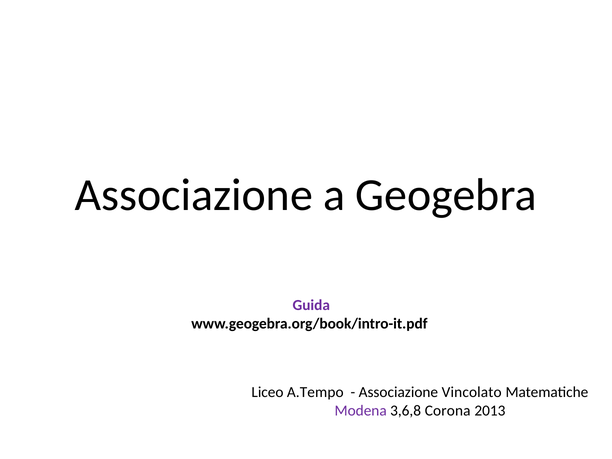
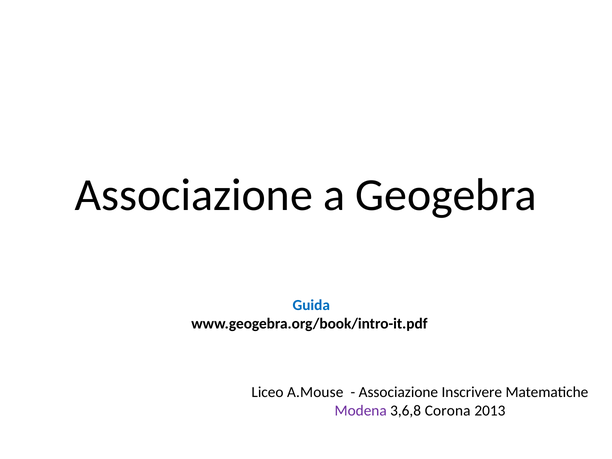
Guida colour: purple -> blue (311, 305)
A.Tempo: A.Tempo -> A.Mouse (315, 392)
Vincolato: Vincolato -> Inscrivere (472, 392)
